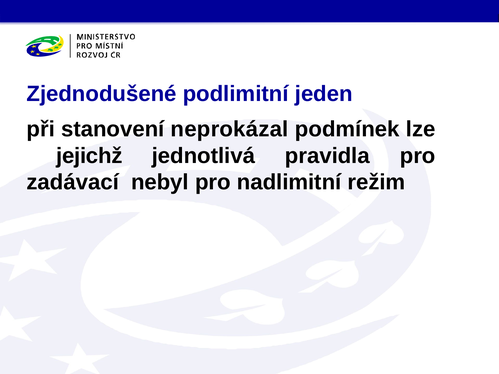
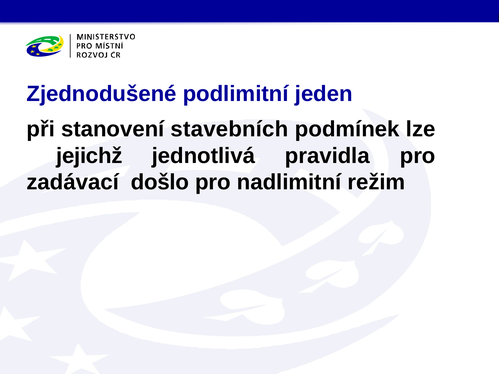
neprokázal: neprokázal -> stavebních (230, 129)
nebyl: nebyl -> došlo (160, 182)
